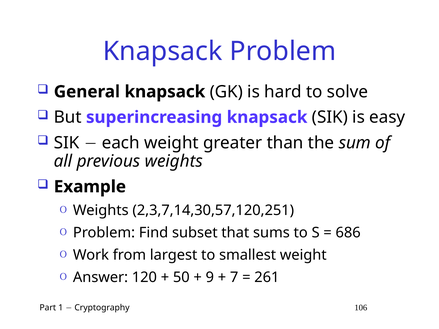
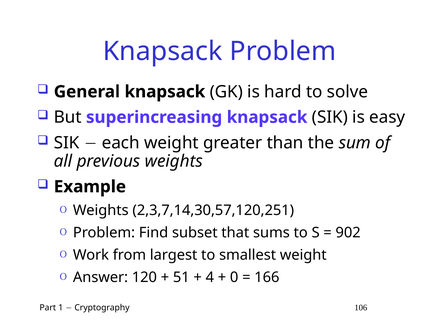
686: 686 -> 902 (348, 233)
50: 50 -> 51 (181, 278)
9: 9 -> 4 (210, 278)
7: 7 -> 0 (234, 278)
261: 261 -> 166 (267, 278)
